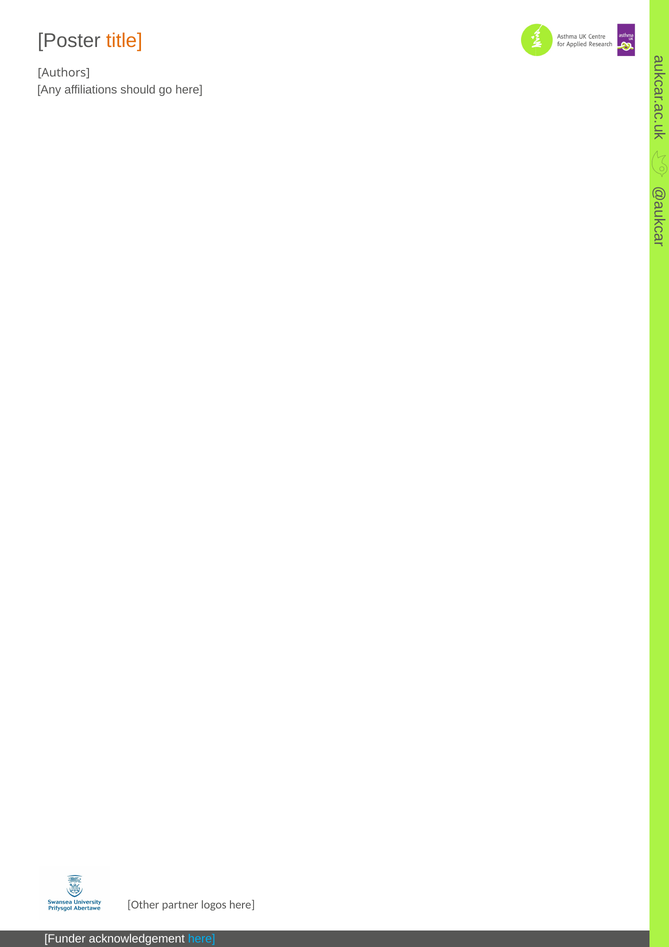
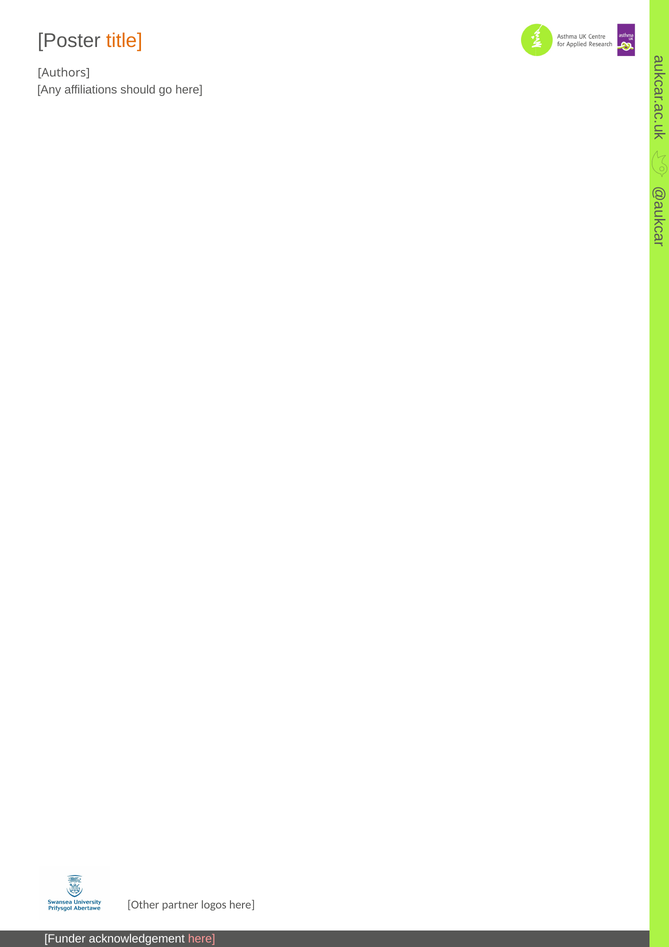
here colour: light blue -> pink (202, 939)
